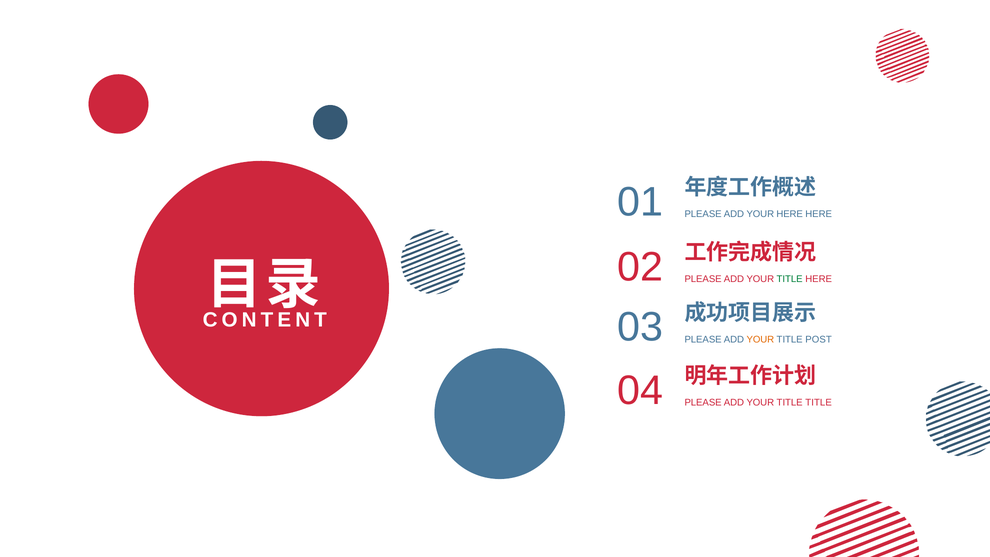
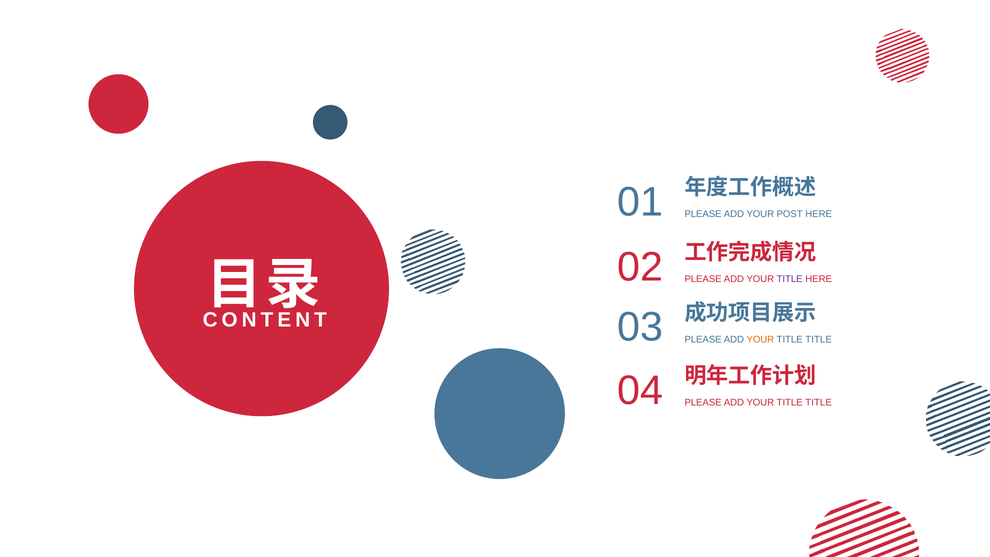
YOUR HERE: HERE -> POST (790, 214)
TITLE colour: green -> purple (790, 279)
POST: POST -> TITLE (819, 339)
